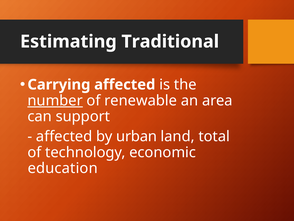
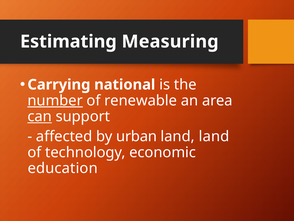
Traditional: Traditional -> Measuring (170, 41)
Carrying affected: affected -> national (125, 84)
can underline: none -> present (40, 116)
land total: total -> land (214, 136)
